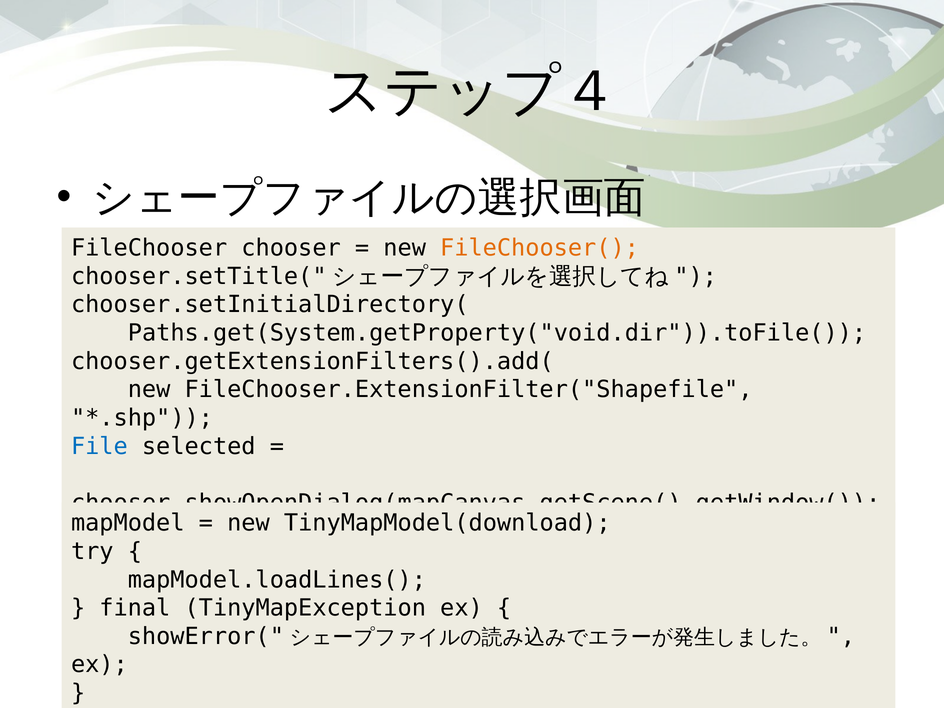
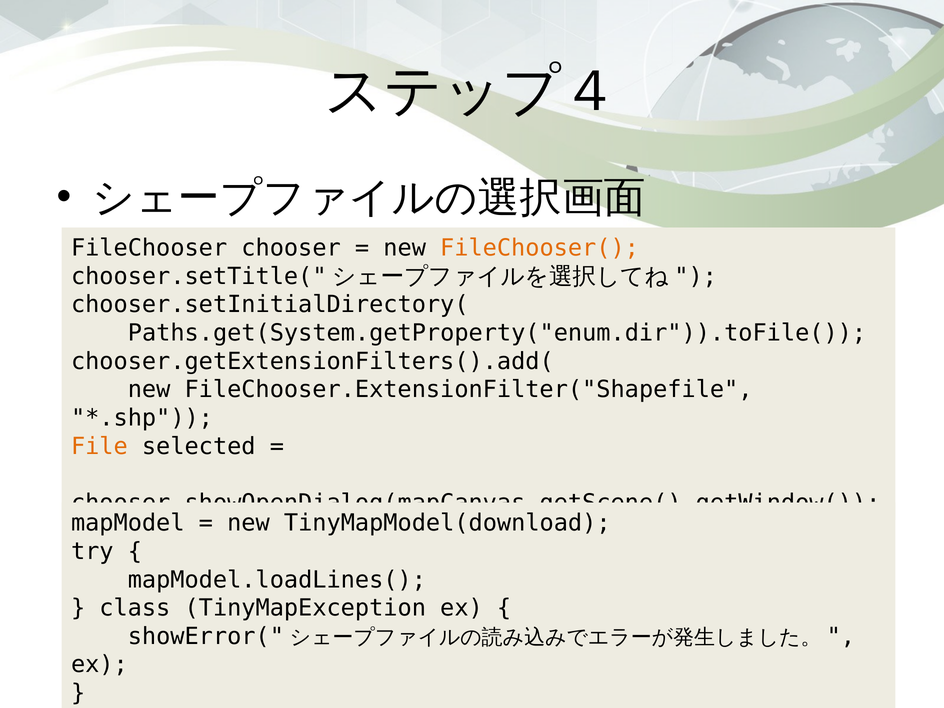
Paths.get(System.getProperty("void.dir")).toFile(: Paths.get(System.getProperty("void.dir")).toFile( -> Paths.get(System.getProperty("enum.dir")).toFile( (497, 333)
File colour: blue -> orange (99, 446)
final: final -> class (135, 608)
